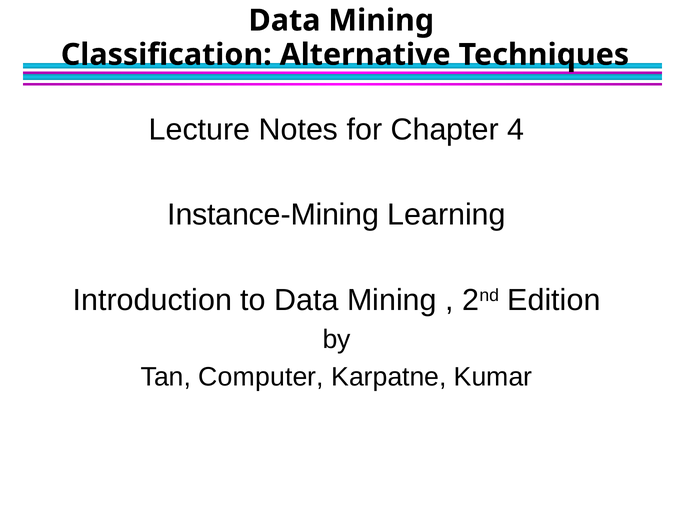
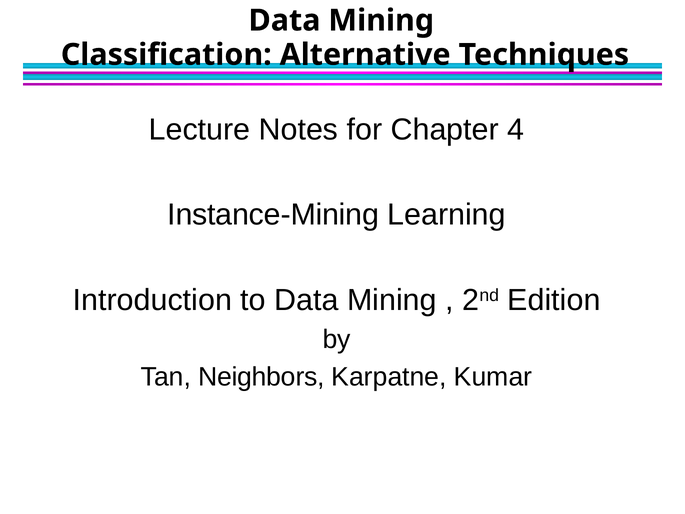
Computer: Computer -> Neighbors (261, 377)
